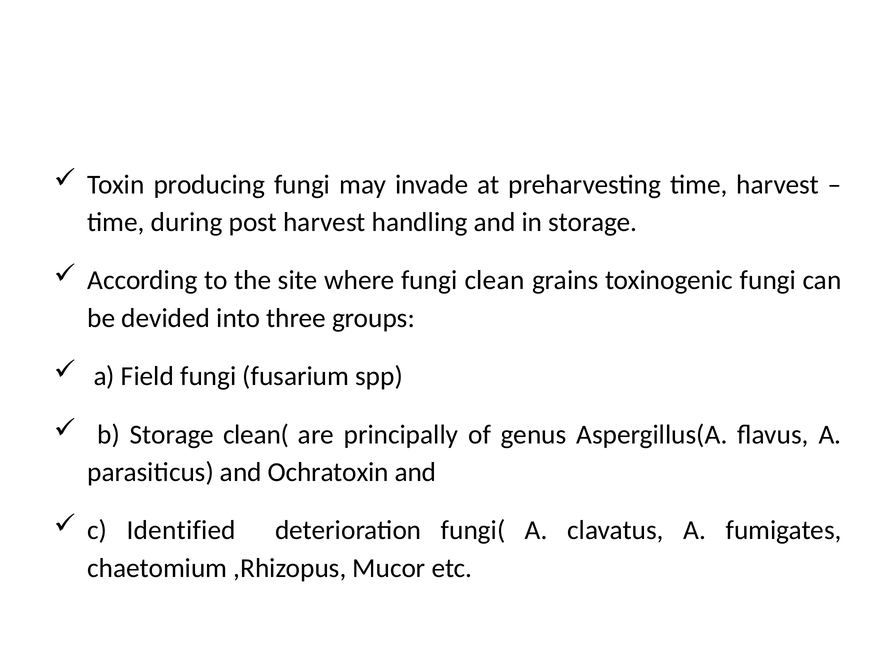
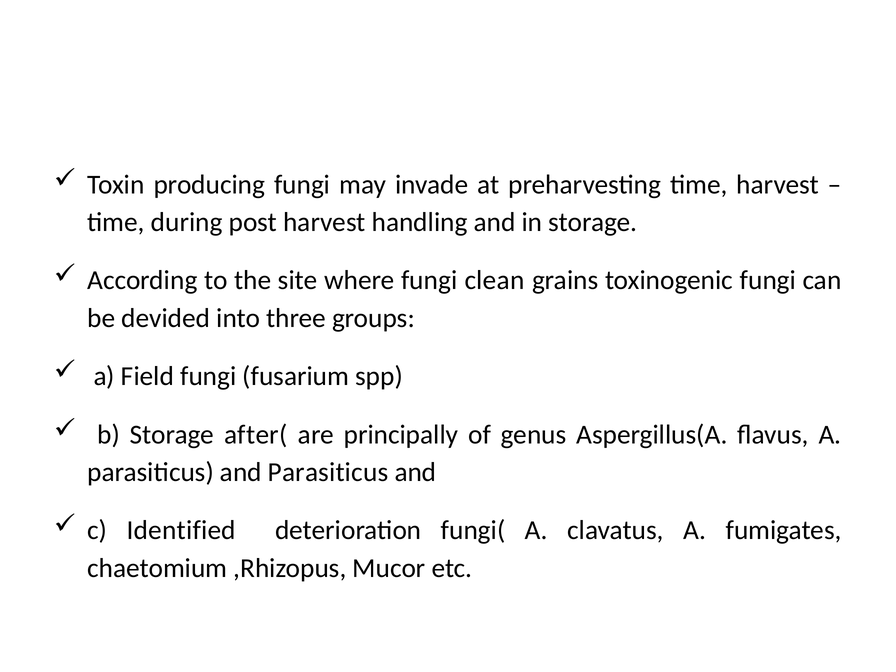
clean(: clean( -> after( (256, 435)
and Ochratoxin: Ochratoxin -> Parasiticus (328, 472)
